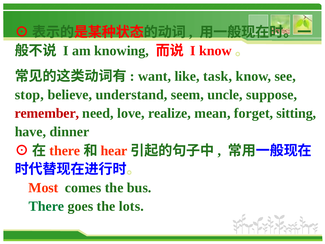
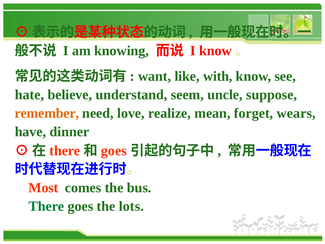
task: task -> with (218, 76)
stop: stop -> hate (29, 95)
remember colour: red -> orange (47, 113)
sitting: sitting -> wears (296, 113)
hear: hear -> goes (114, 151)
